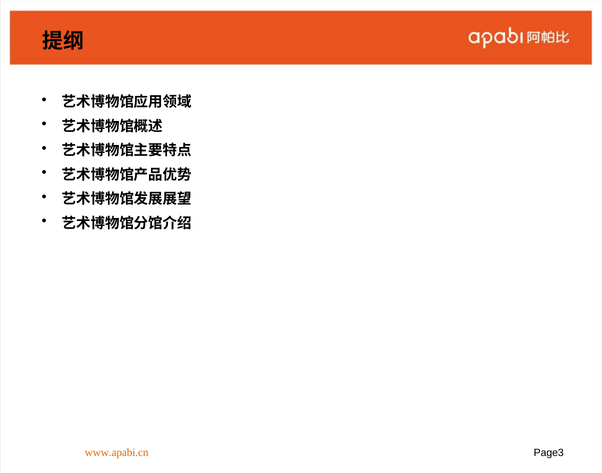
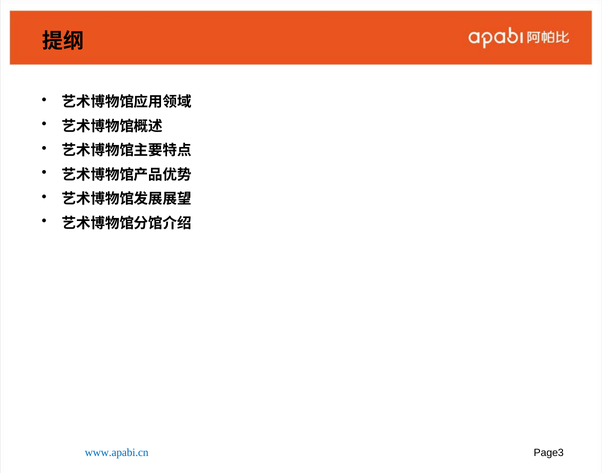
www.apabi.cn colour: orange -> blue (117, 452)
